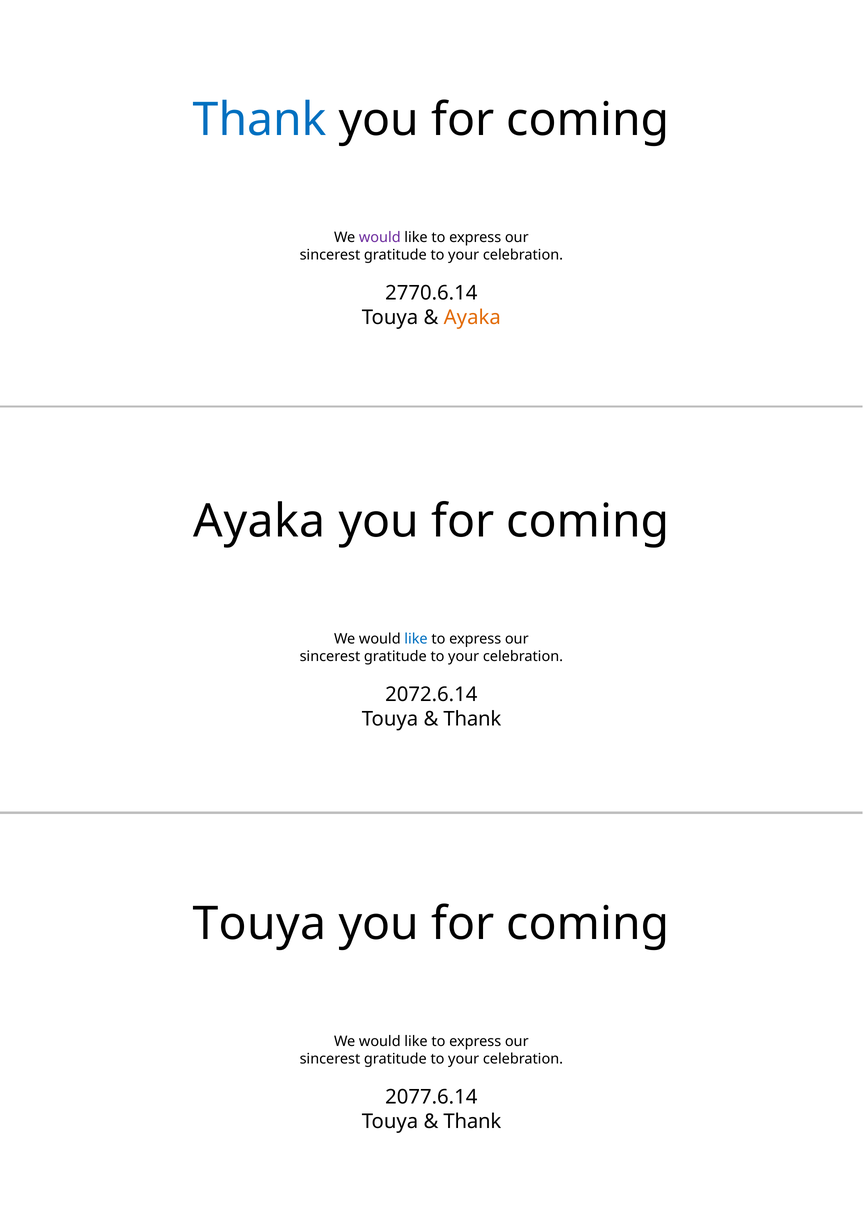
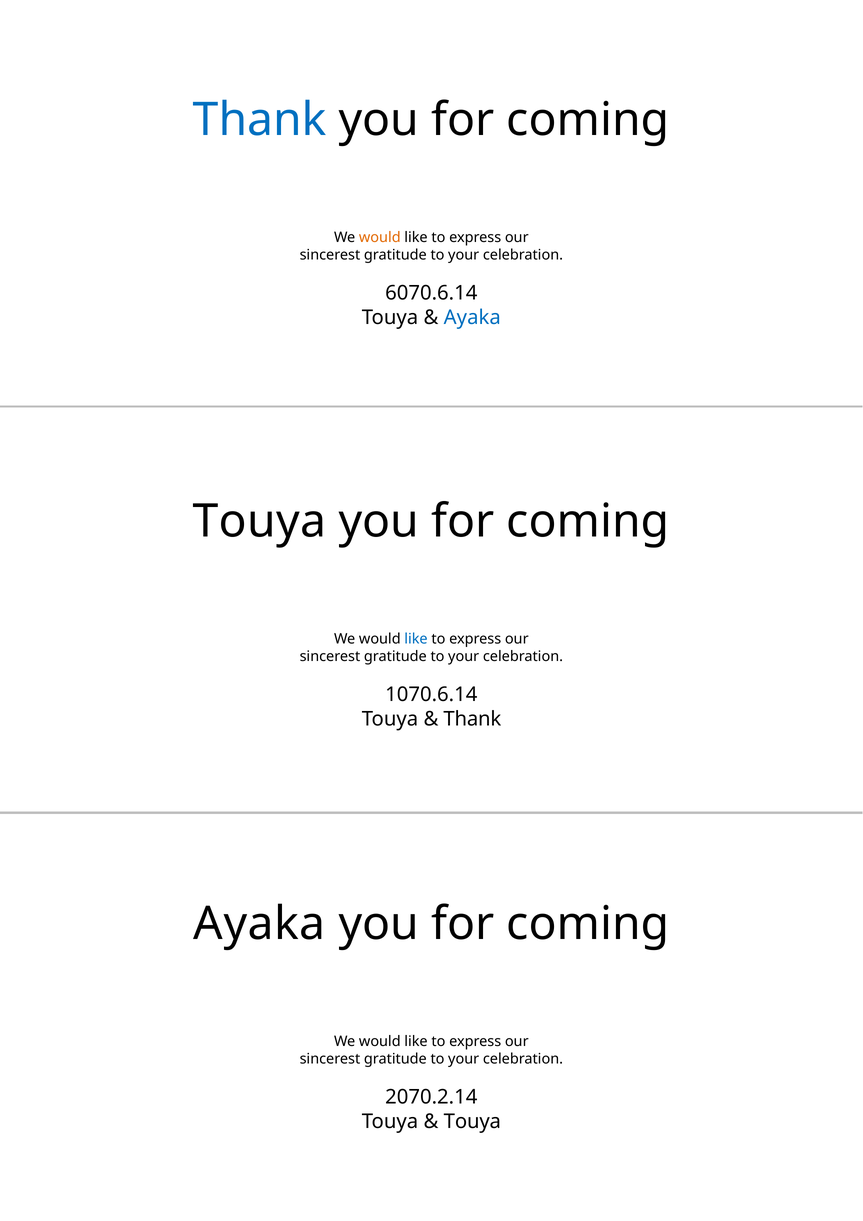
would colour: purple -> orange (380, 237)
2770.6.14: 2770.6.14 -> 6070.6.14 (431, 293)
Ayaka colour: orange -> blue (472, 317)
Ayaka: Ayaka -> Touya (260, 521)
2072.6.14: 2072.6.14 -> 1070.6.14 (431, 695)
Touya: Touya -> Ayaka (259, 923)
2077.6.14: 2077.6.14 -> 2070.2.14 (431, 1097)
Thank: Thank -> Touya (472, 1121)
